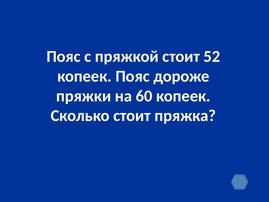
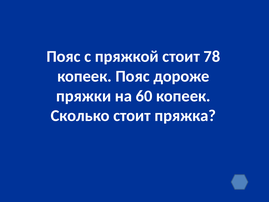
52: 52 -> 78 (212, 56)
